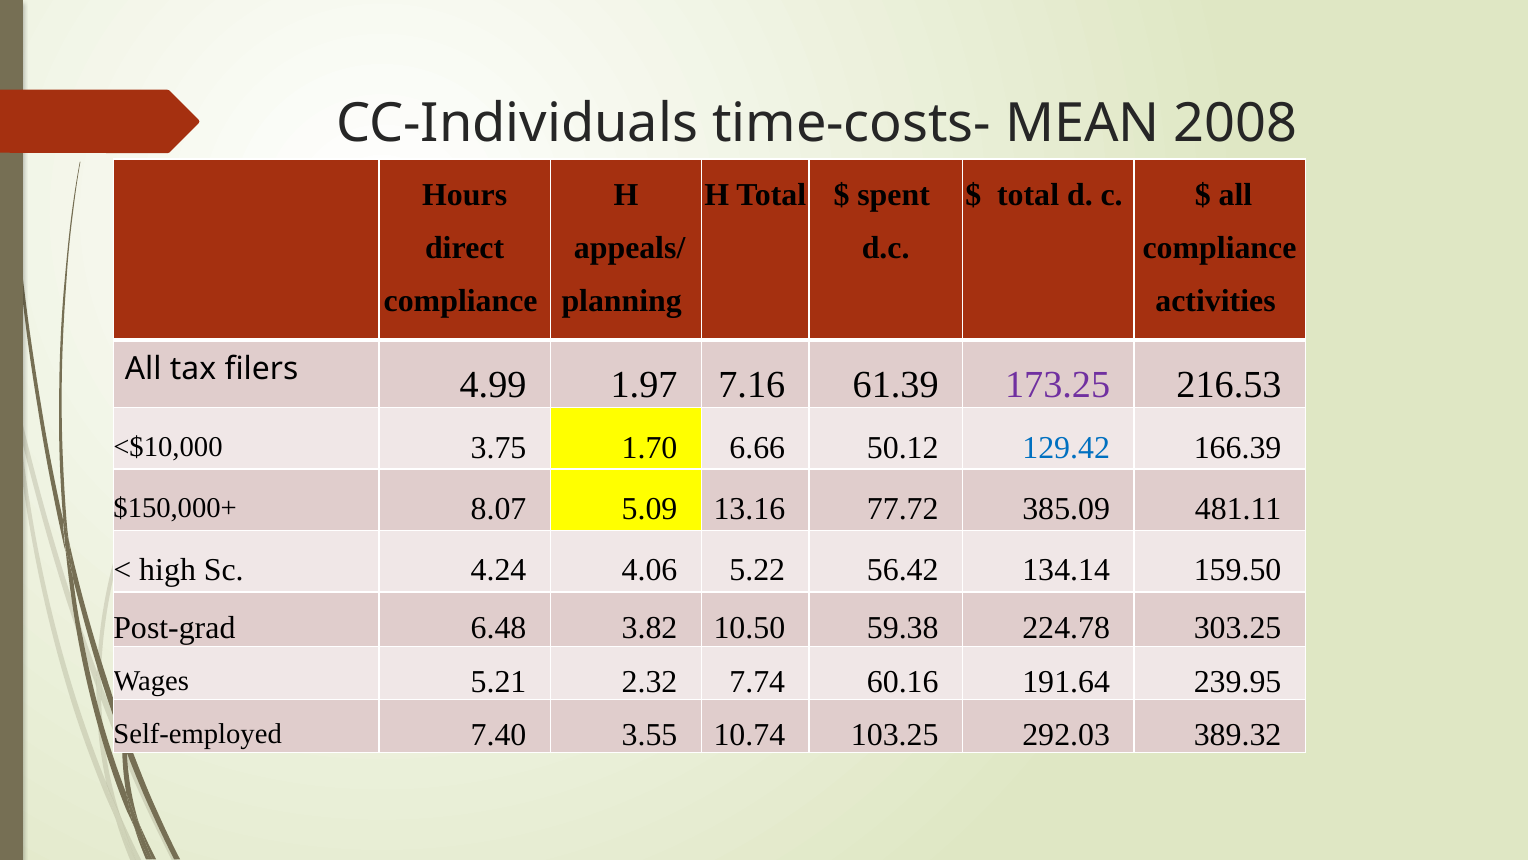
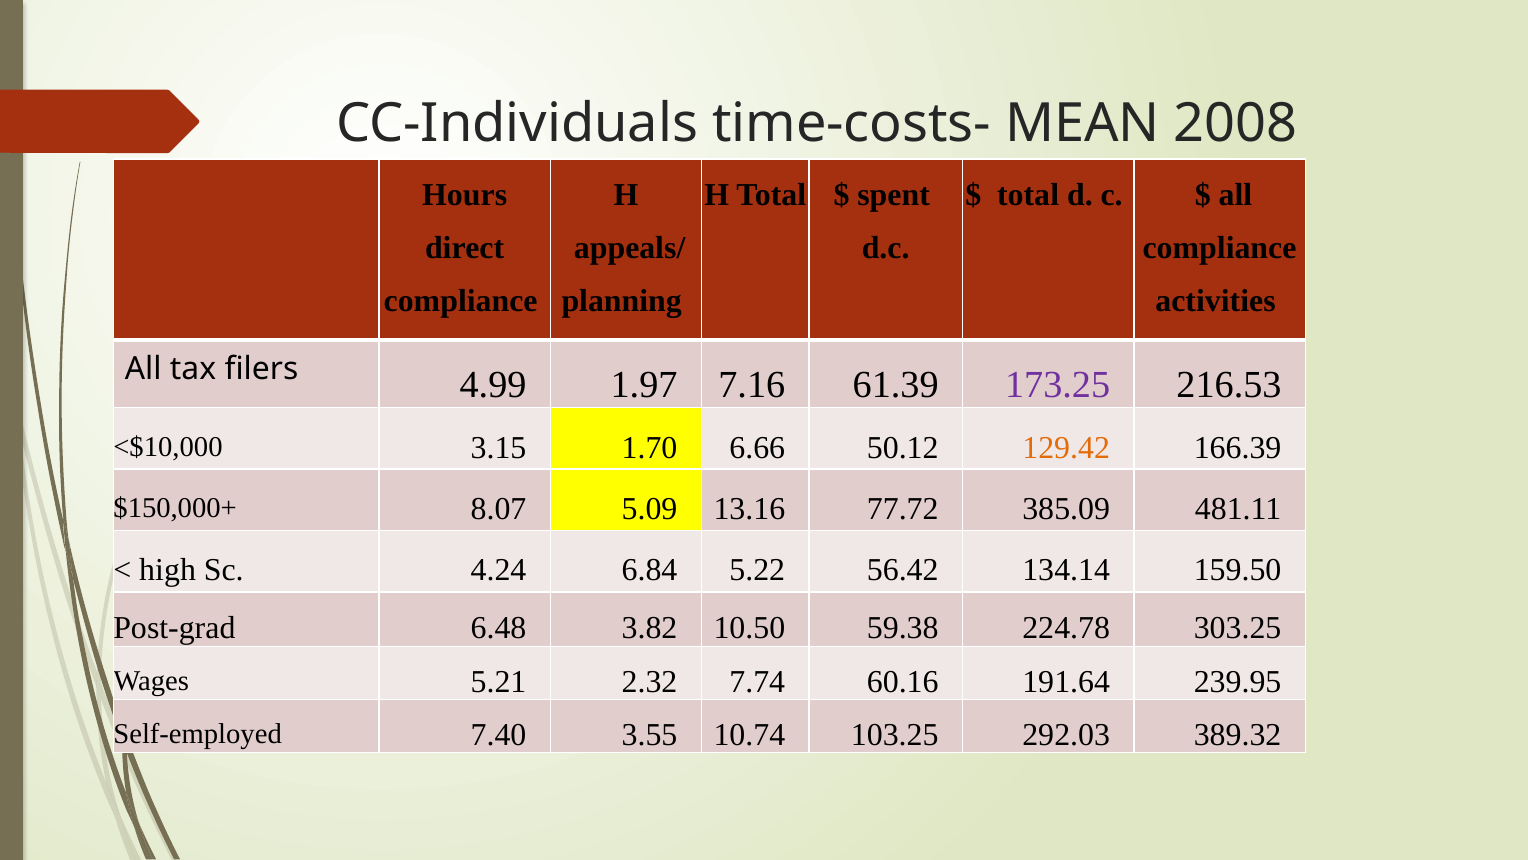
3.75: 3.75 -> 3.15 (499, 447)
129.42 colour: blue -> orange (1066, 447)
4.06: 4.06 -> 6.84 (650, 570)
